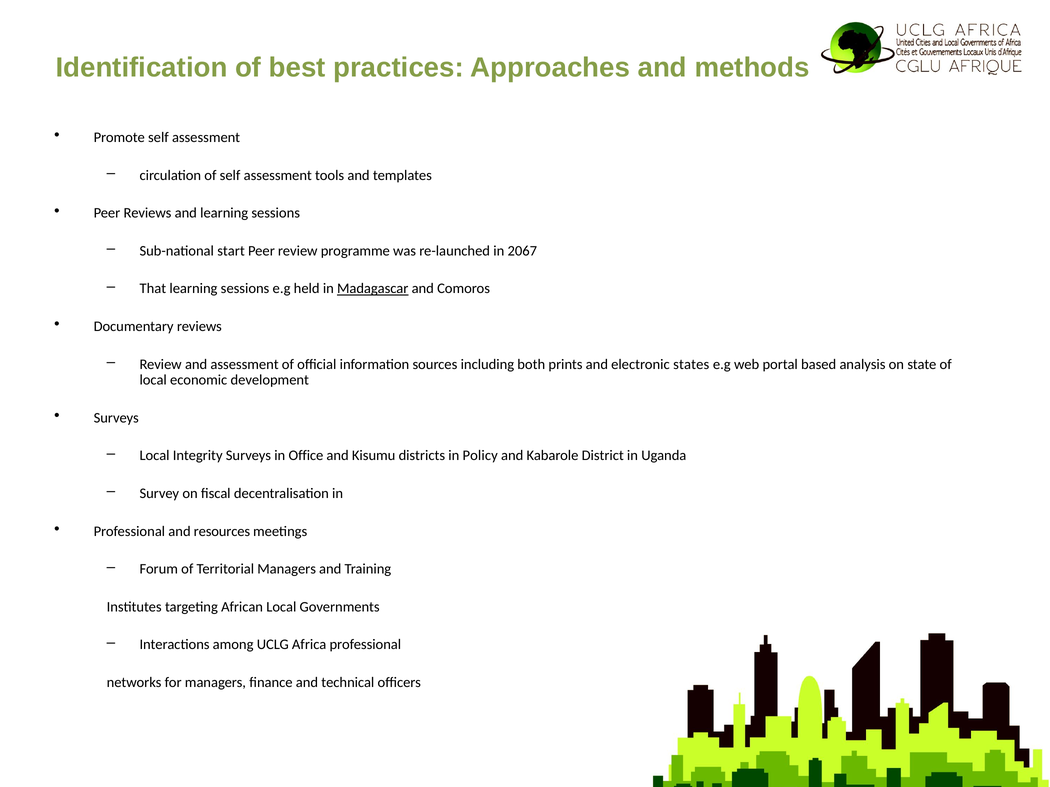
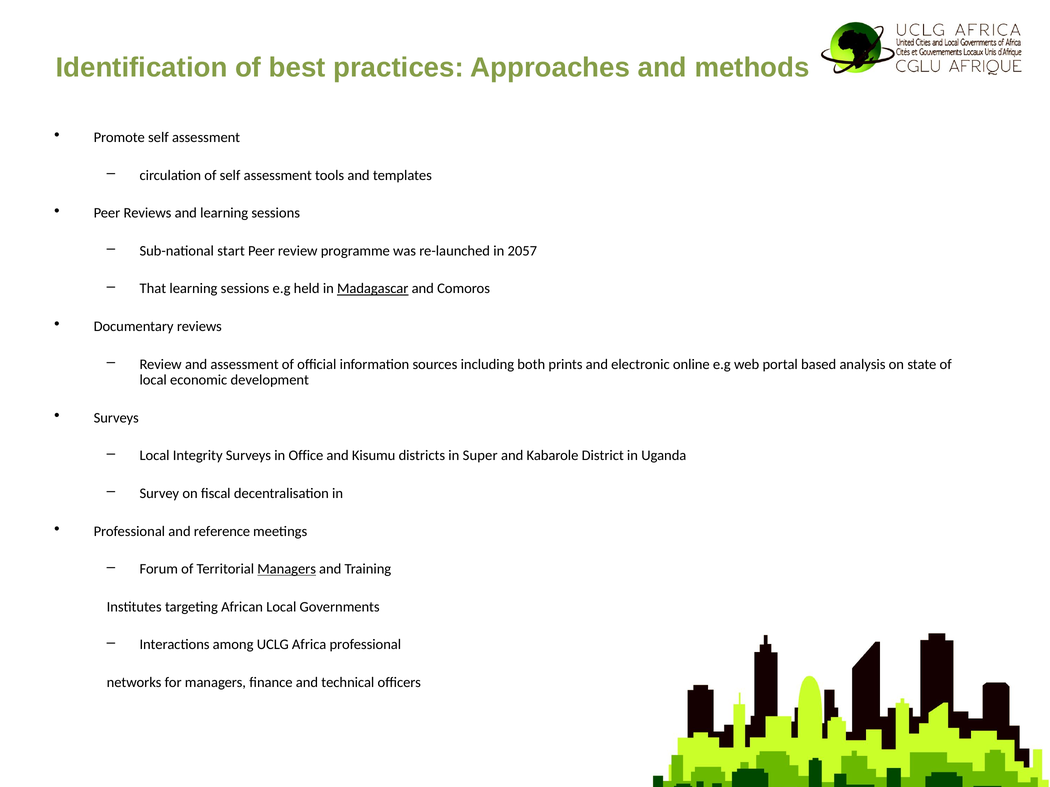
2067: 2067 -> 2057 (522, 251)
states: states -> online (691, 364)
Policy: Policy -> Super (480, 456)
resources: resources -> reference (222, 532)
Managers underline: none -> present (287, 569)
